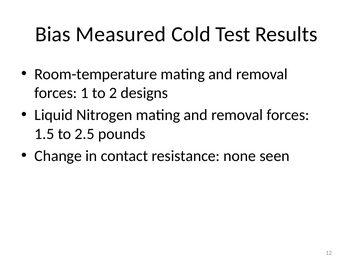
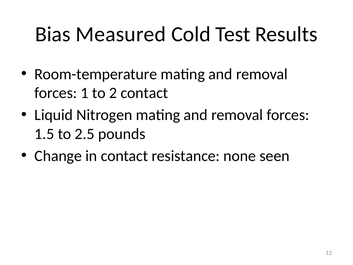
2 designs: designs -> contact (144, 93)
